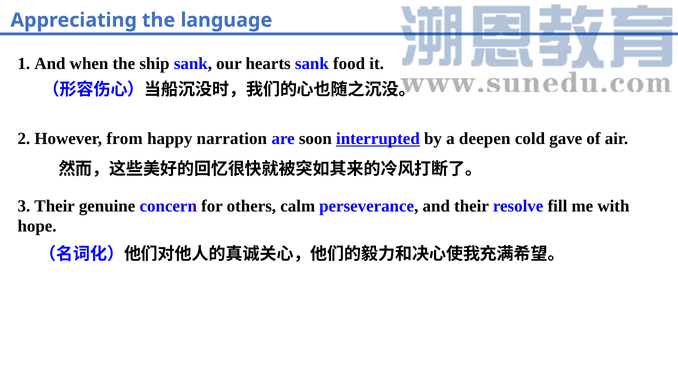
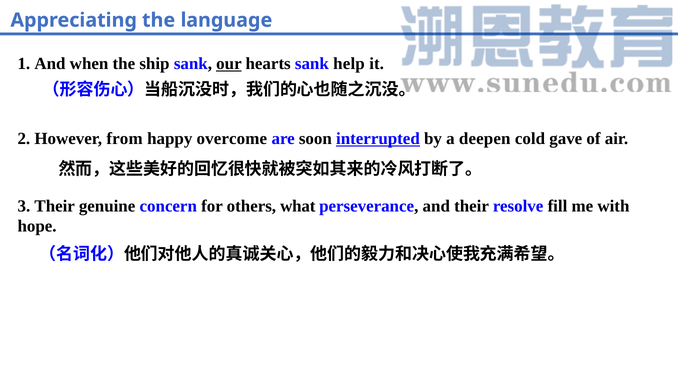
our underline: none -> present (229, 64)
food: food -> help (349, 64)
narration: narration -> overcome (232, 138)
calm: calm -> what (298, 206)
